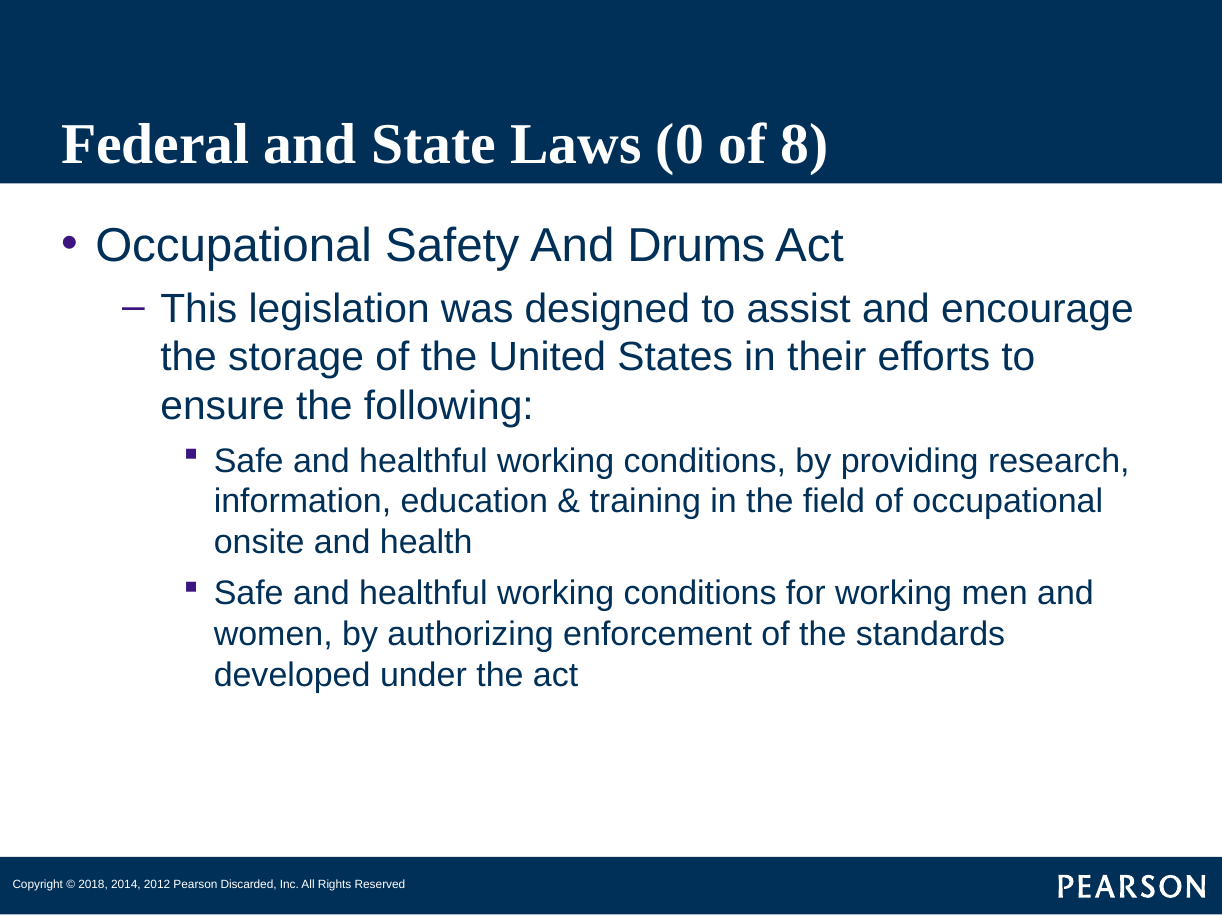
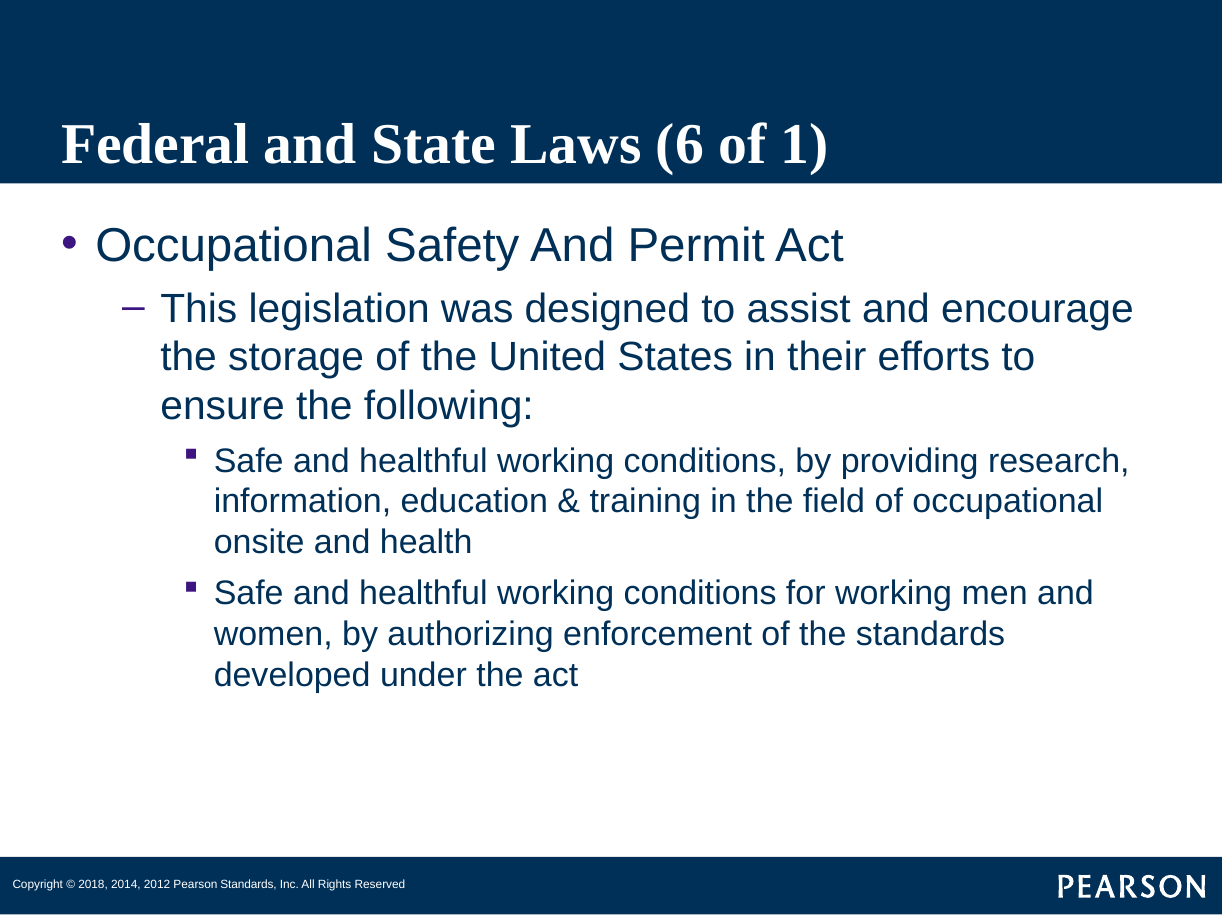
0: 0 -> 6 (680, 145)
8: 8 -> 1 (805, 145)
Drums: Drums -> Permit (696, 246)
Discarded: Discarded -> Standards (249, 884)
